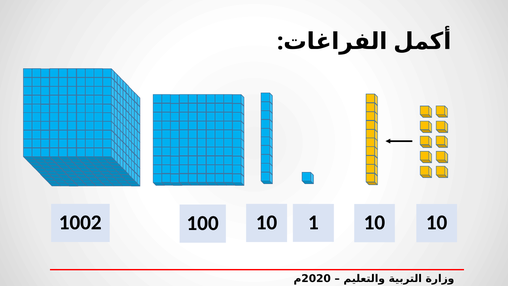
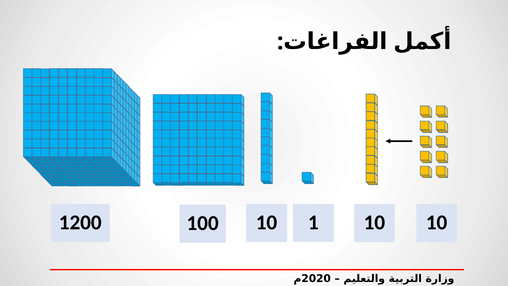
1002: 1002 -> 1200 (80, 222)
